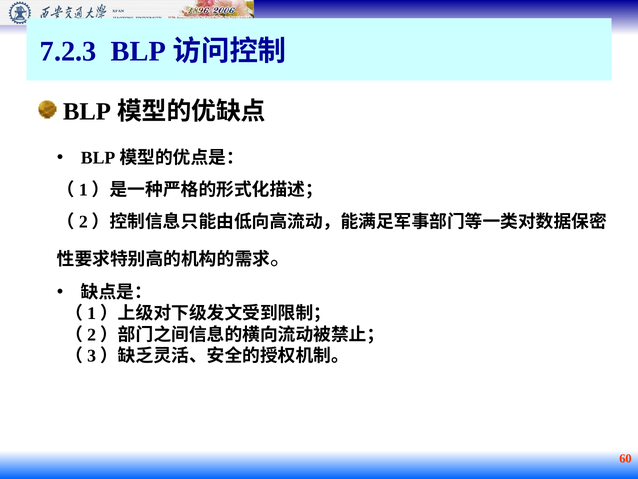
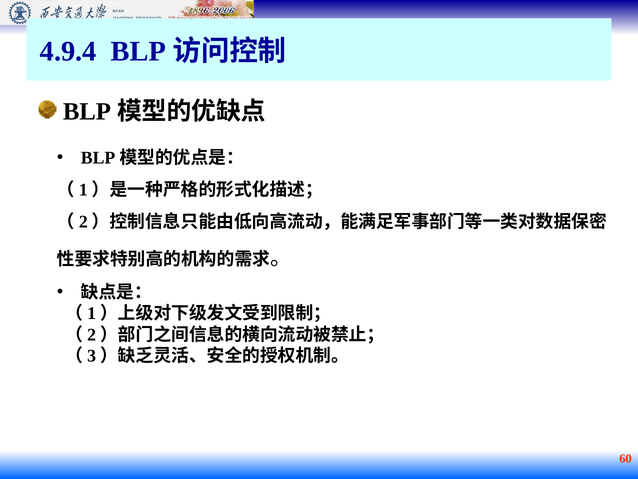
7.2.3: 7.2.3 -> 4.9.4 (68, 51)
